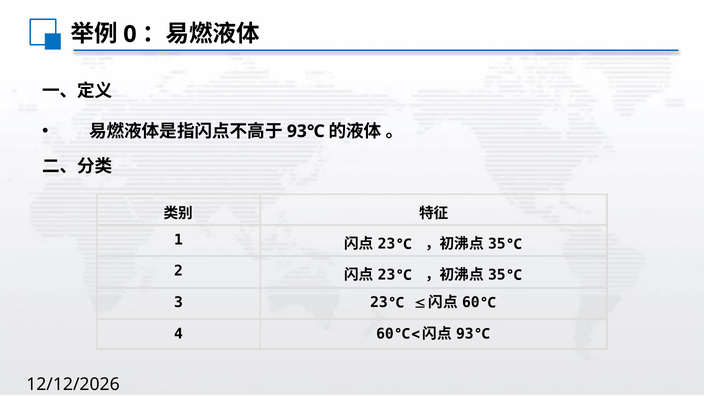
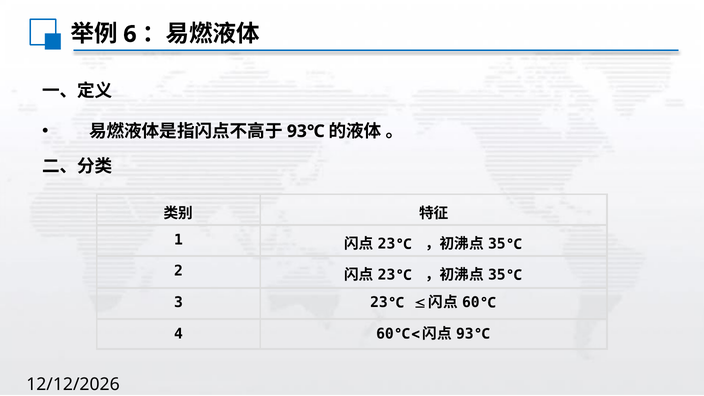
0: 0 -> 6 (130, 34)
